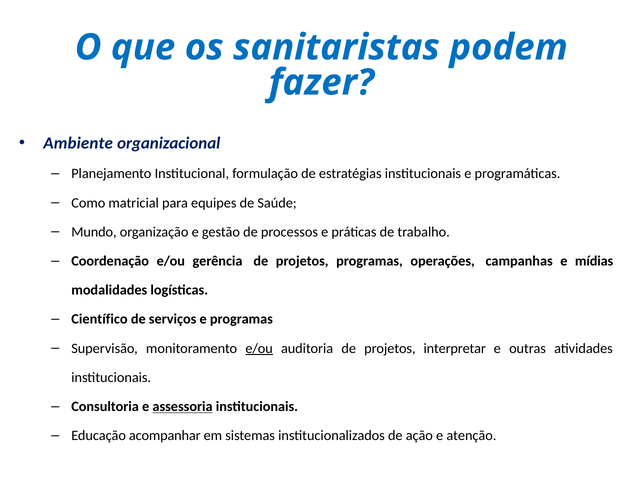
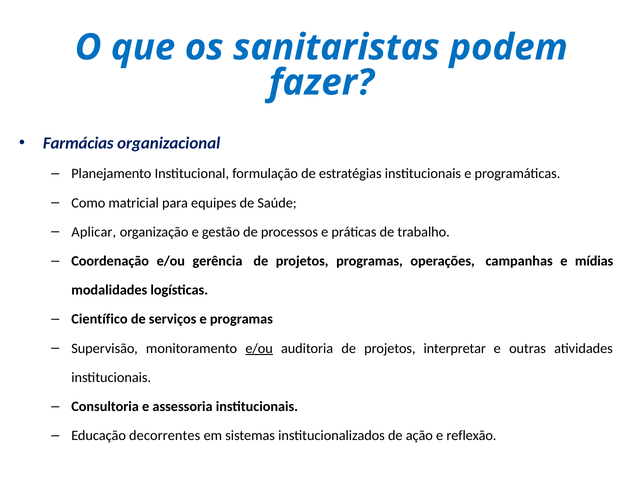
Ambiente: Ambiente -> Farmácias (78, 143)
Mundo: Mundo -> Aplicar (94, 232)
assessoria underline: present -> none (183, 407)
acompanhar: acompanhar -> decorrentes (165, 436)
atenção: atenção -> reflexão (471, 436)
